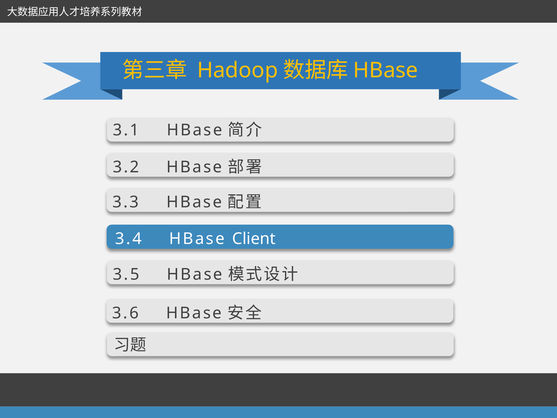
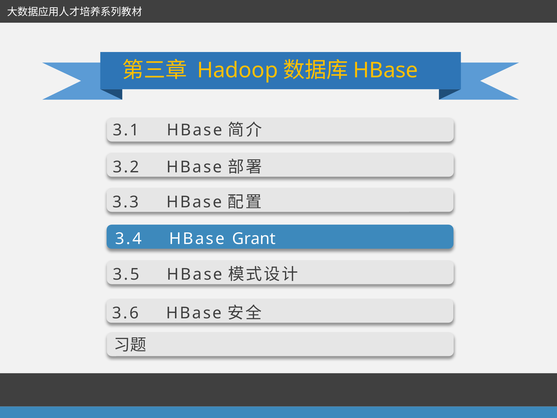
Client: Client -> Grant (254, 239)
